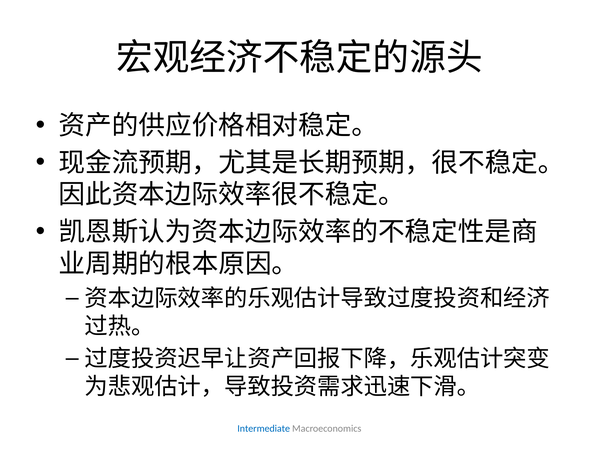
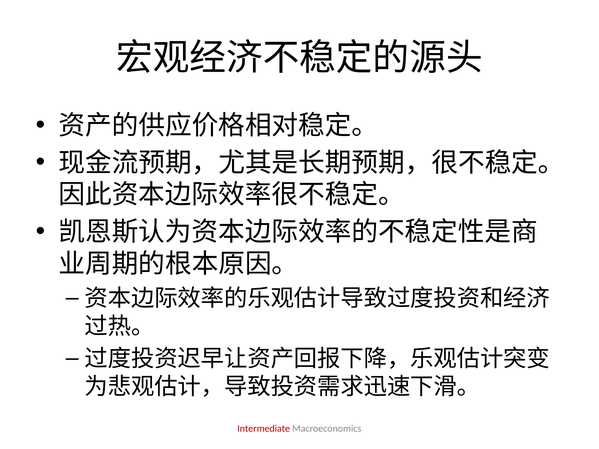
Intermediate colour: blue -> red (264, 429)
